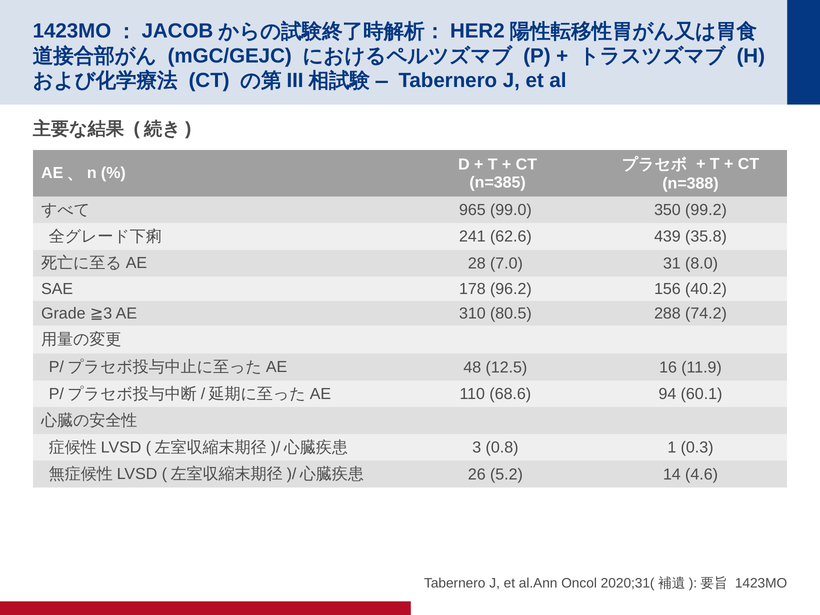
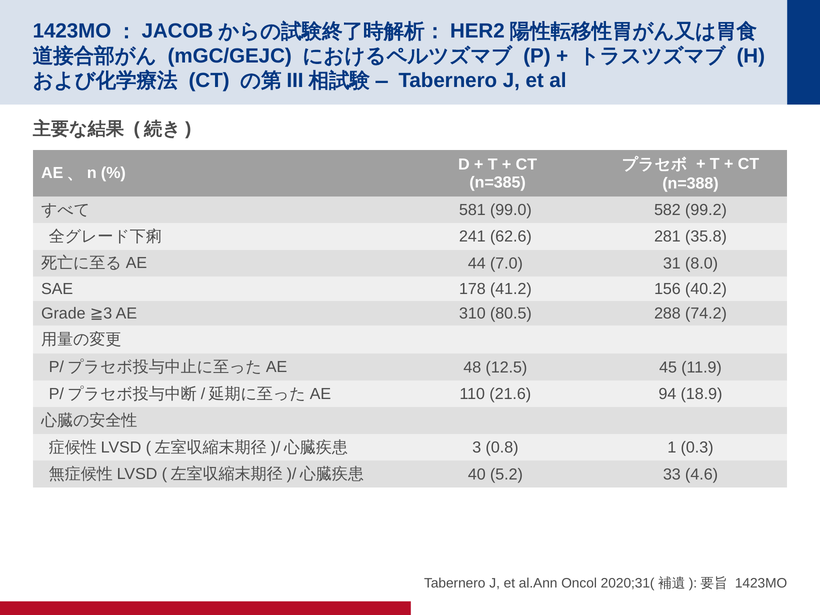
965: 965 -> 581 (472, 210)
350: 350 -> 582 (667, 210)
439: 439 -> 281 (667, 237)
28: 28 -> 44 (477, 263)
96.2: 96.2 -> 41.2 (511, 289)
16: 16 -> 45 (668, 367)
68.6: 68.6 -> 21.6 (510, 394)
60.1: 60.1 -> 18.9 (702, 394)
26: 26 -> 40 (477, 474)
14: 14 -> 33 (672, 474)
